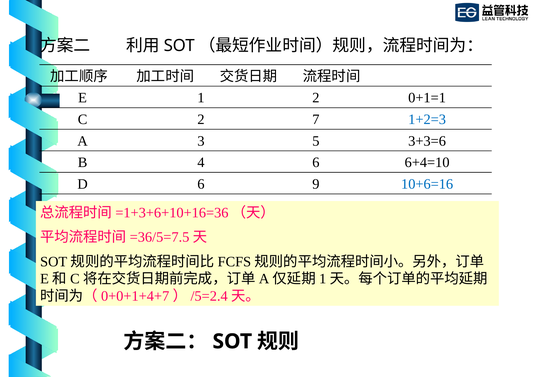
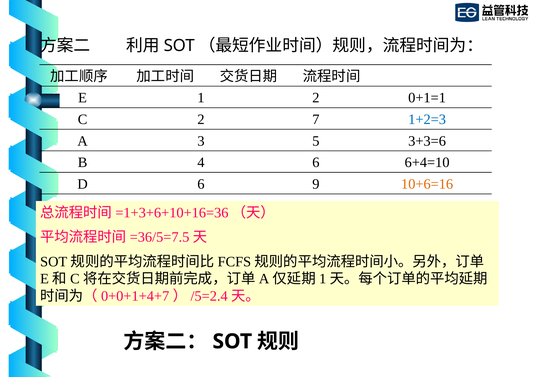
10+6=16 colour: blue -> orange (427, 184)
